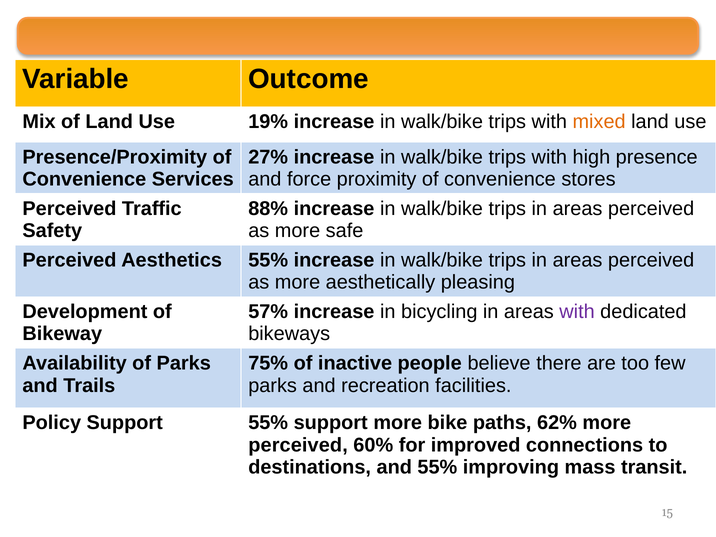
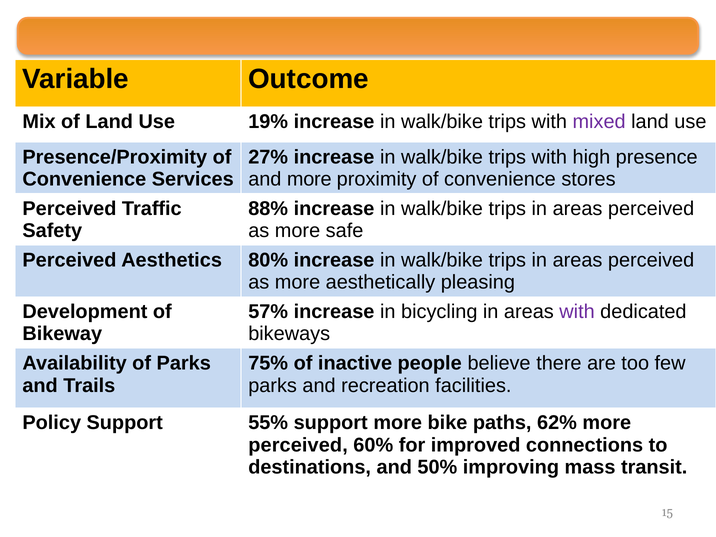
mixed colour: orange -> purple (599, 122)
and force: force -> more (309, 179)
Aesthetics 55%: 55% -> 80% (268, 260)
and 55%: 55% -> 50% (437, 467)
